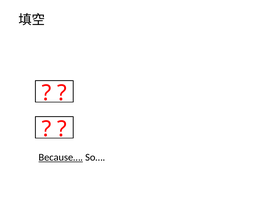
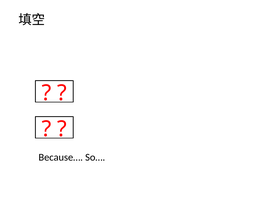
Because… underline: present -> none (61, 158)
